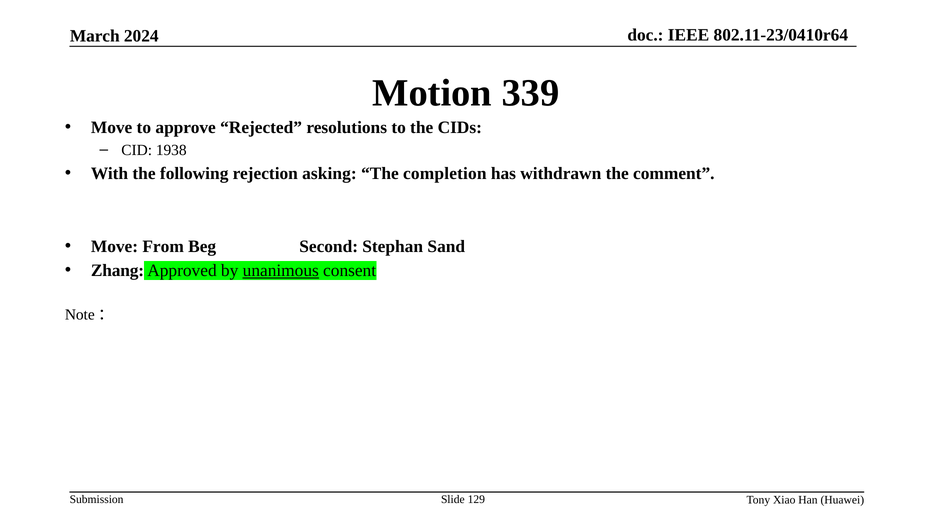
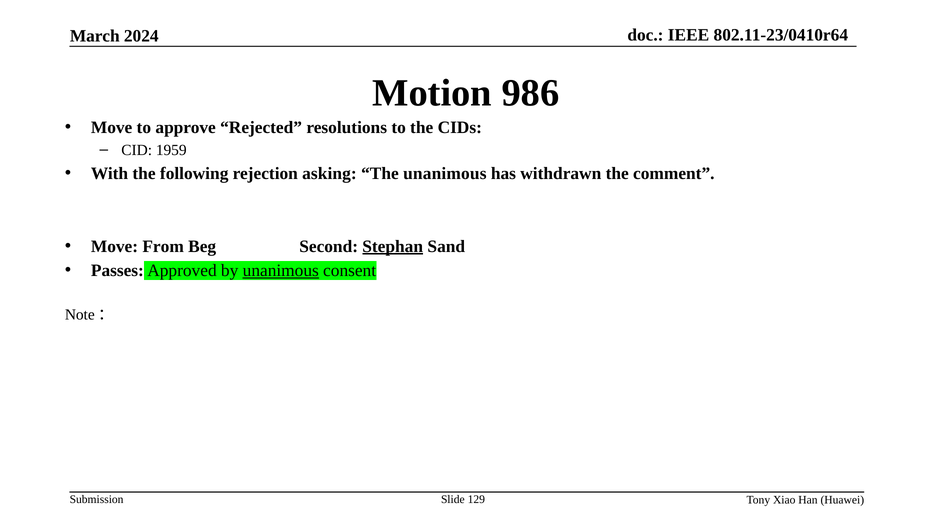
339: 339 -> 986 (531, 93)
1938: 1938 -> 1959 (171, 150)
The completion: completion -> unanimous (445, 173)
Stephan underline: none -> present (393, 246)
Zhang: Zhang -> Passes (117, 271)
